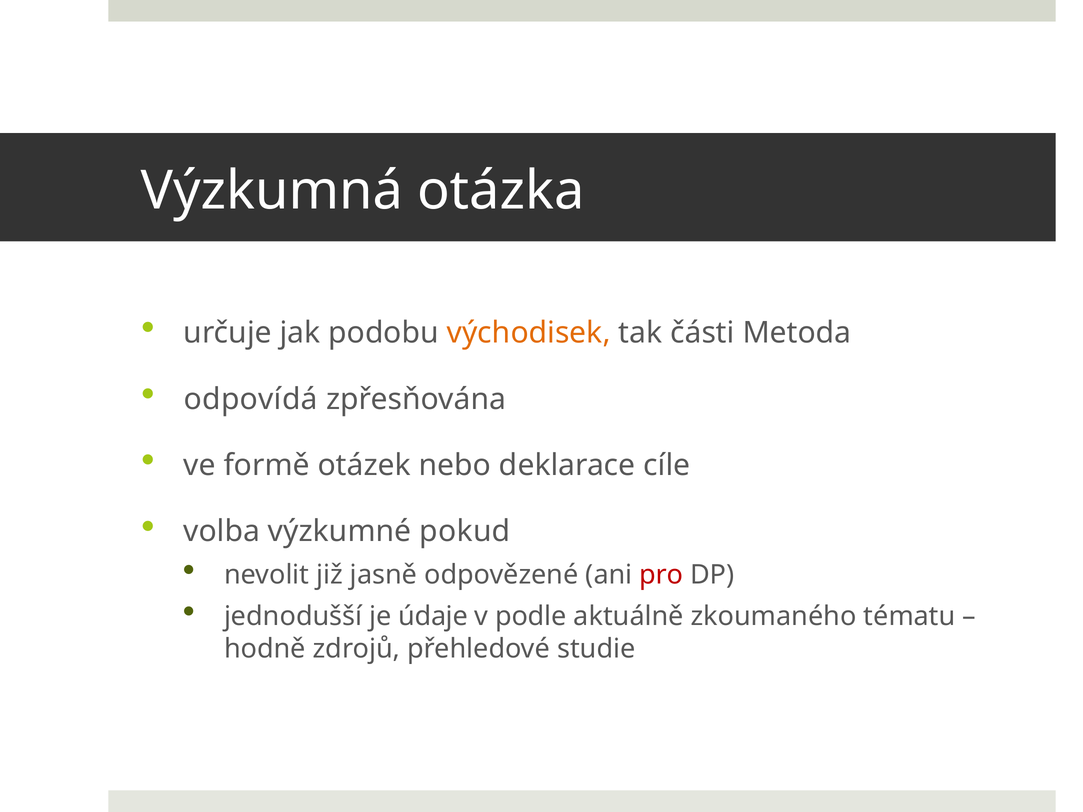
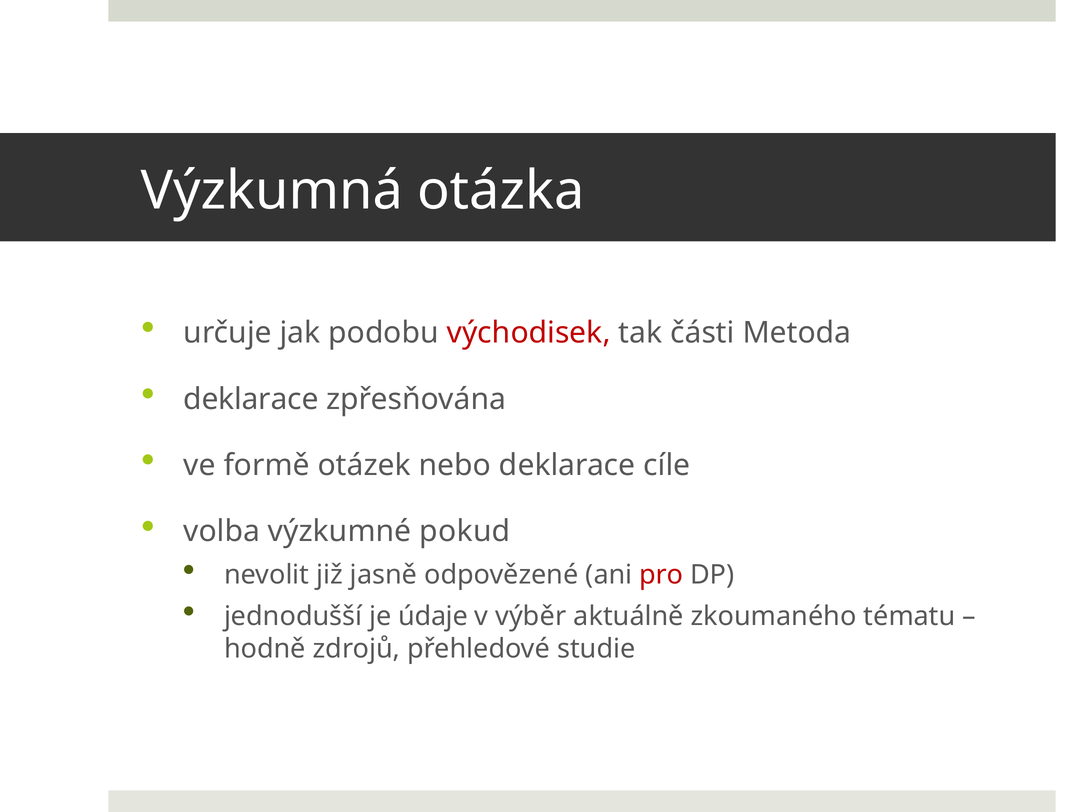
východisek colour: orange -> red (529, 333)
odpovídá: odpovídá -> deklarace (251, 399)
podle: podle -> výběr (531, 616)
